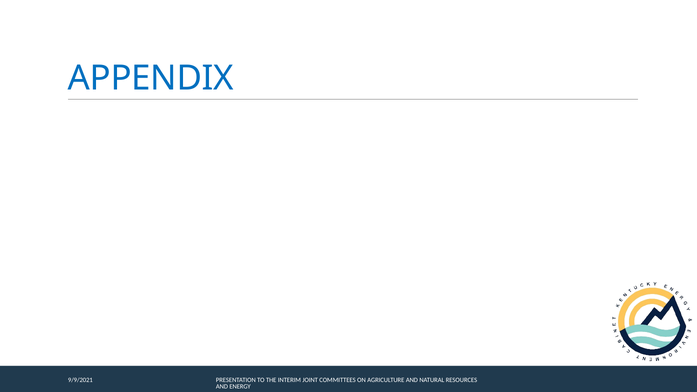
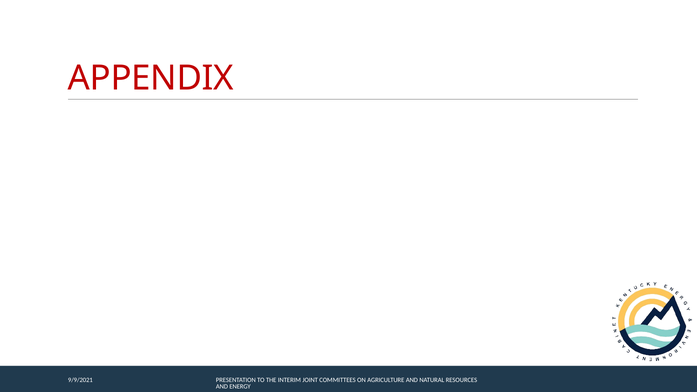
APPENDIX colour: blue -> red (151, 78)
